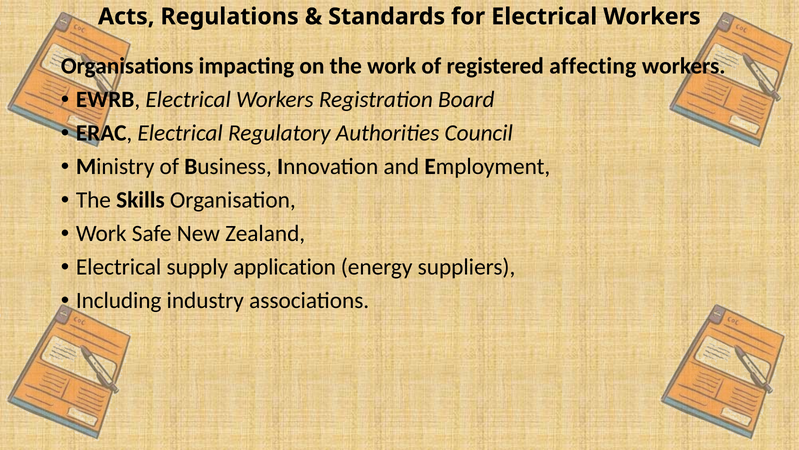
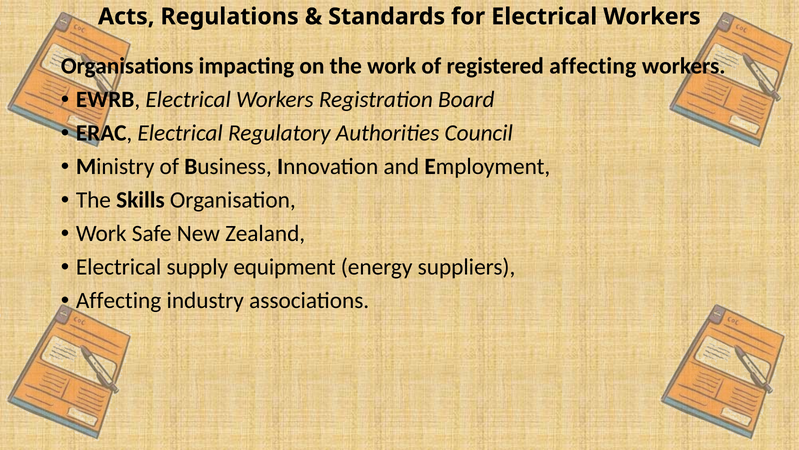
application: application -> equipment (285, 267)
Including: Including -> Affecting (119, 300)
